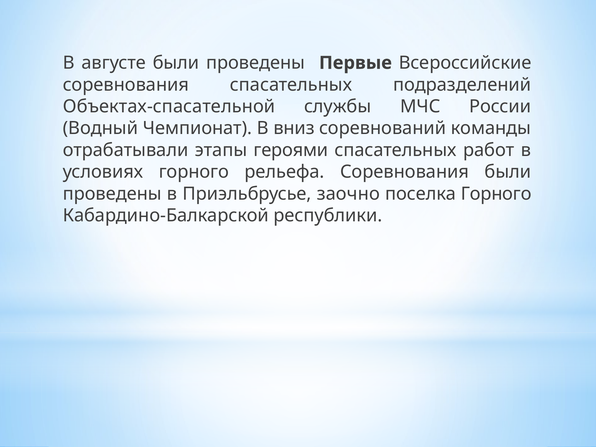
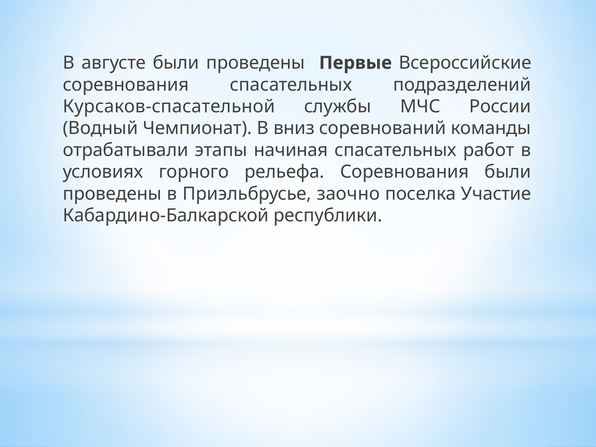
Объектах-спасательной: Объектах-спасательной -> Курсаков-спасательной (169, 106)
героями: героями -> начиная (291, 150)
поселка Горного: Горного -> Участие (496, 194)
